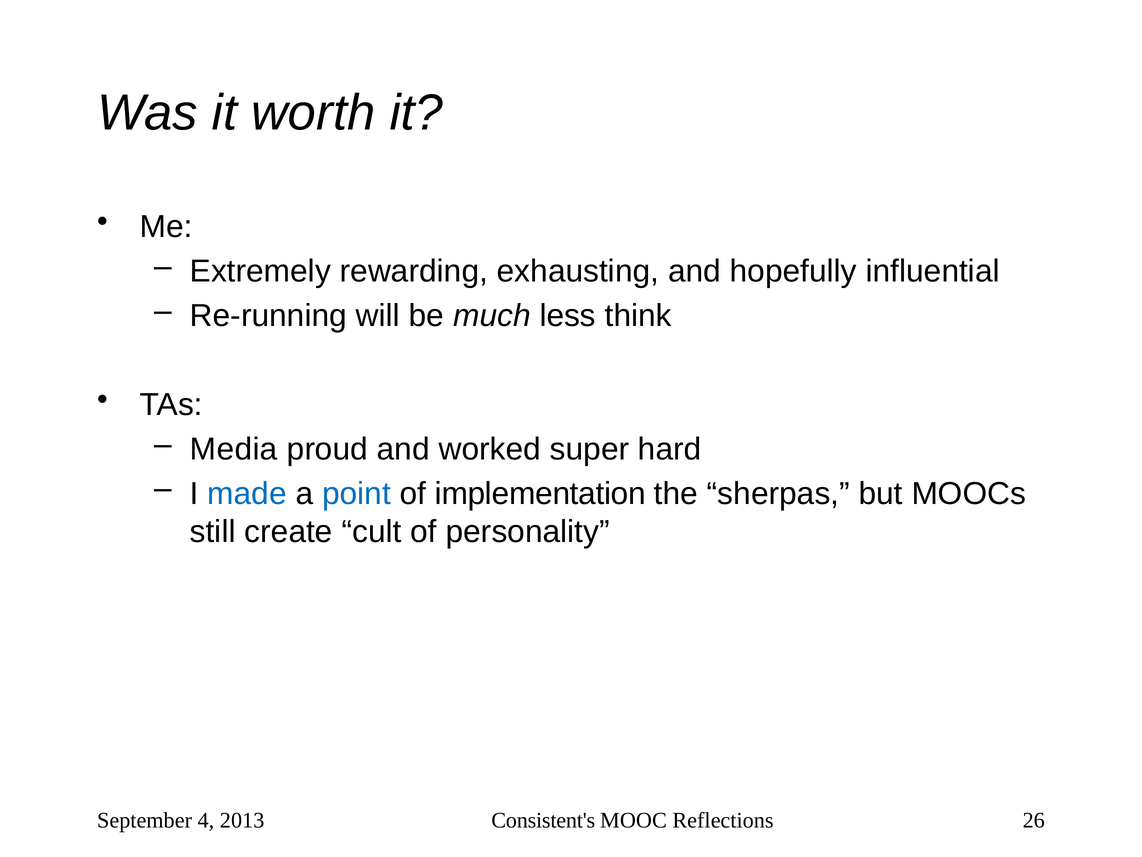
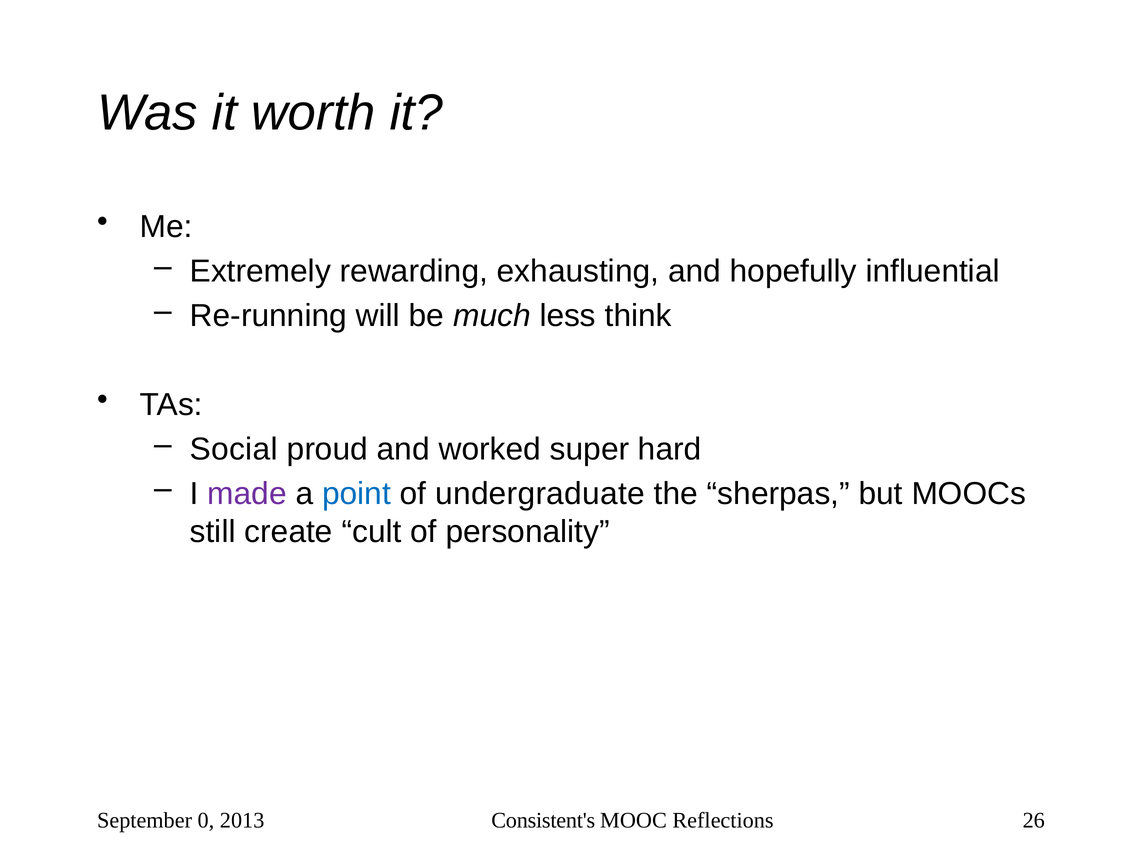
Media: Media -> Social (234, 449)
made colour: blue -> purple (247, 493)
implementation: implementation -> undergraduate (540, 493)
4: 4 -> 0 (206, 820)
